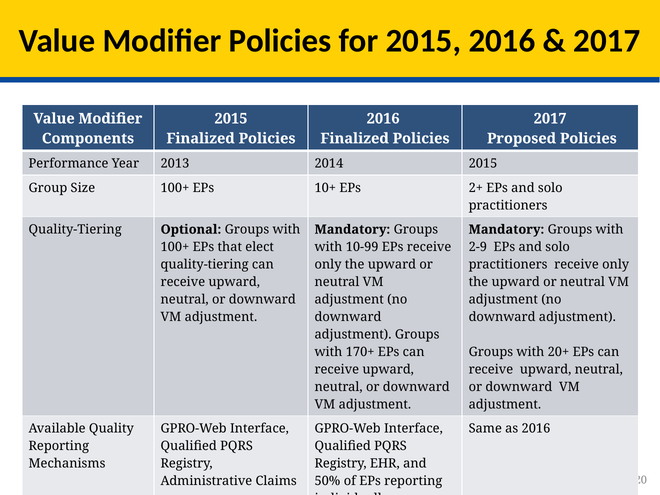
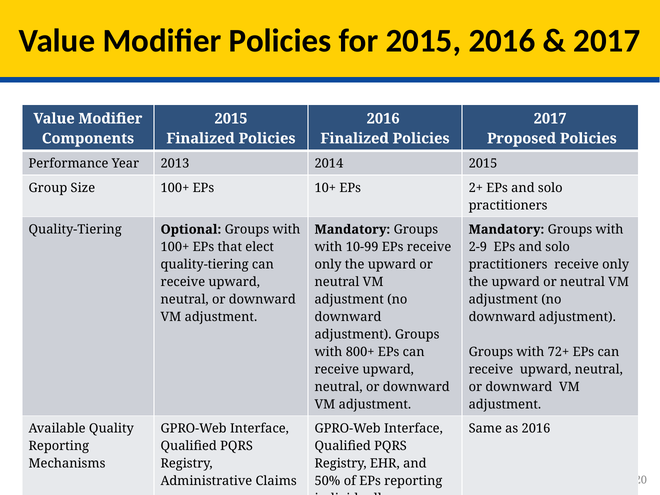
170+: 170+ -> 800+ (360, 352)
20+: 20+ -> 72+ (558, 352)
